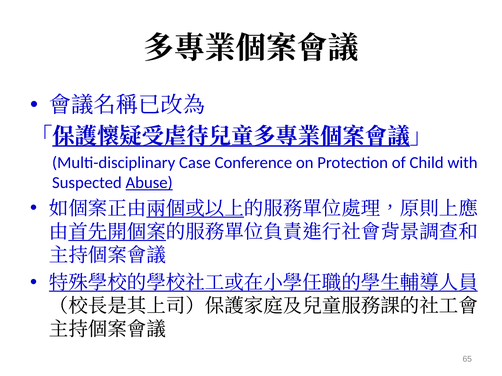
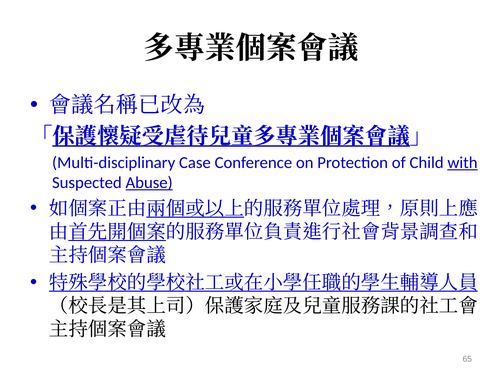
with underline: none -> present (463, 163)
